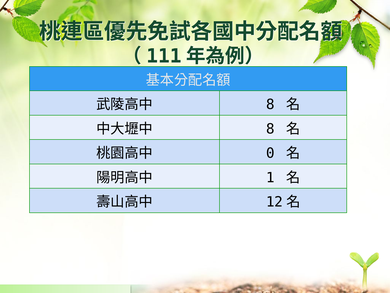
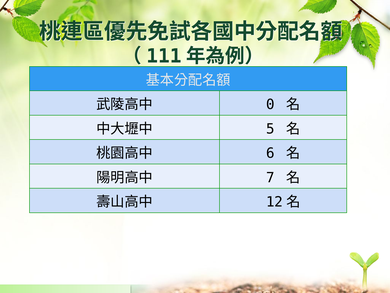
8: 8 -> 0 (270, 104)
8: 8 -> 5 (270, 129)
0: 0 -> 6 (270, 153)
1: 1 -> 7 (270, 177)
